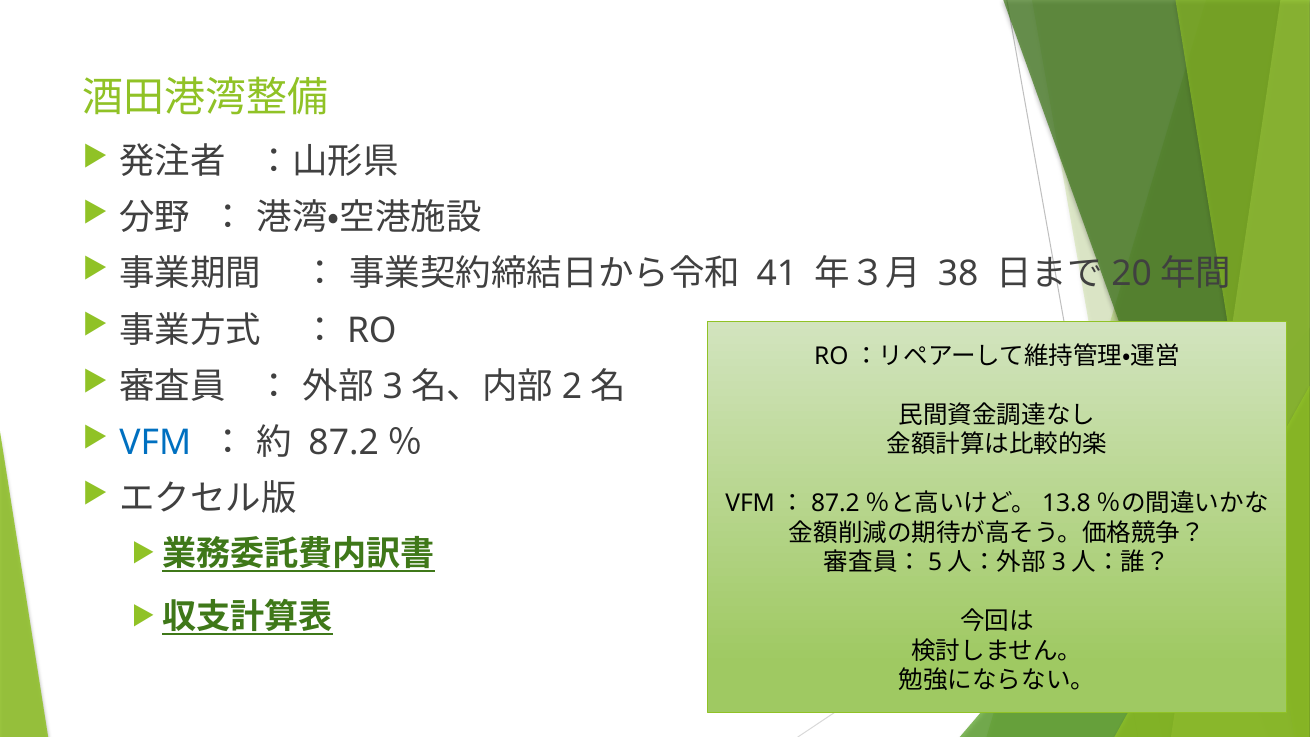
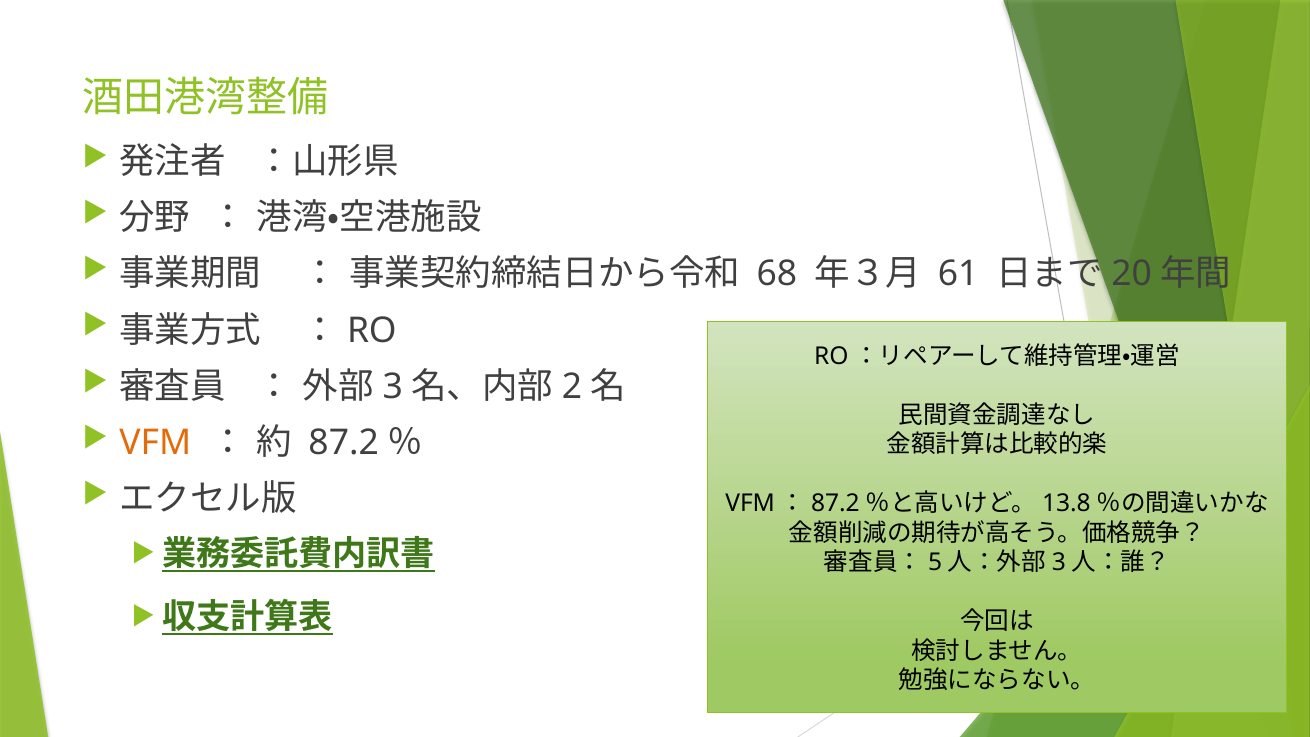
41: 41 -> 68 (777, 274)
38: 38 -> 61 (958, 274)
VFM colour: blue -> orange (155, 443)
